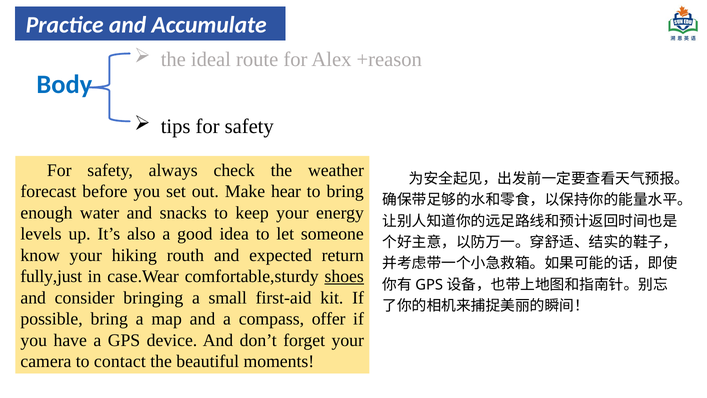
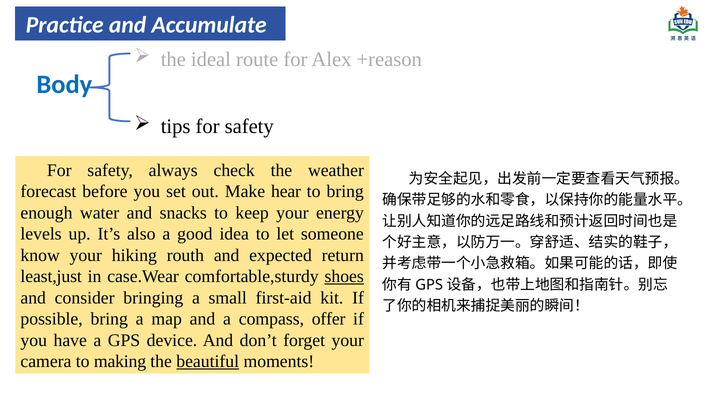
fully,just: fully,just -> least,just (51, 276)
contact: contact -> making (120, 361)
beautiful underline: none -> present (208, 361)
